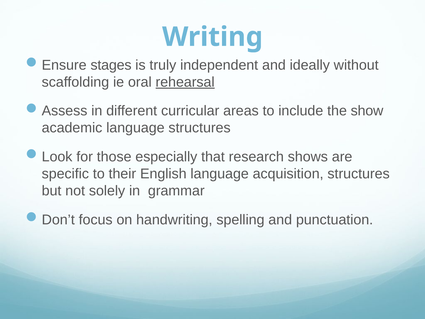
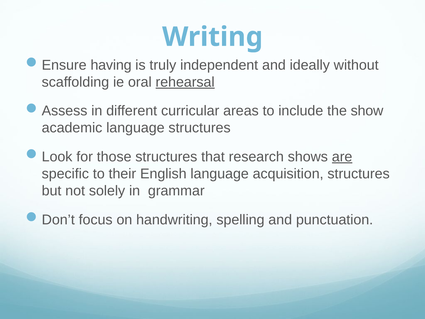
stages: stages -> having (111, 65)
those especially: especially -> structures (166, 157)
are underline: none -> present (342, 157)
